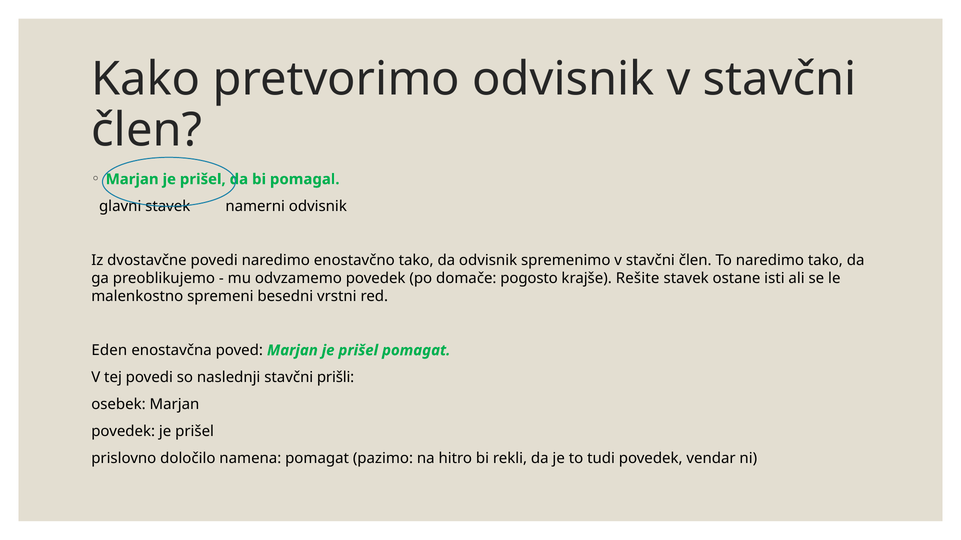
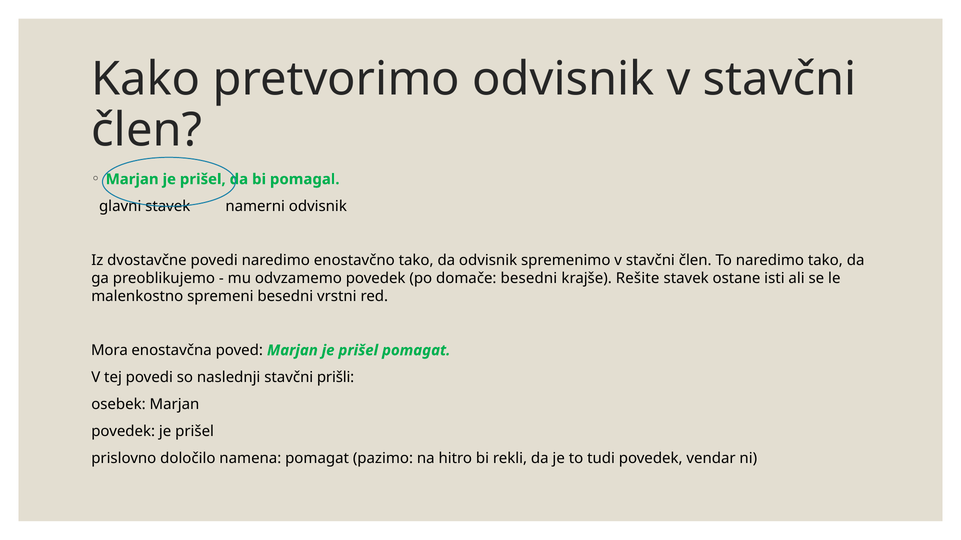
domače pogosto: pogosto -> besedni (529, 279)
Eden: Eden -> Mora (109, 351)
